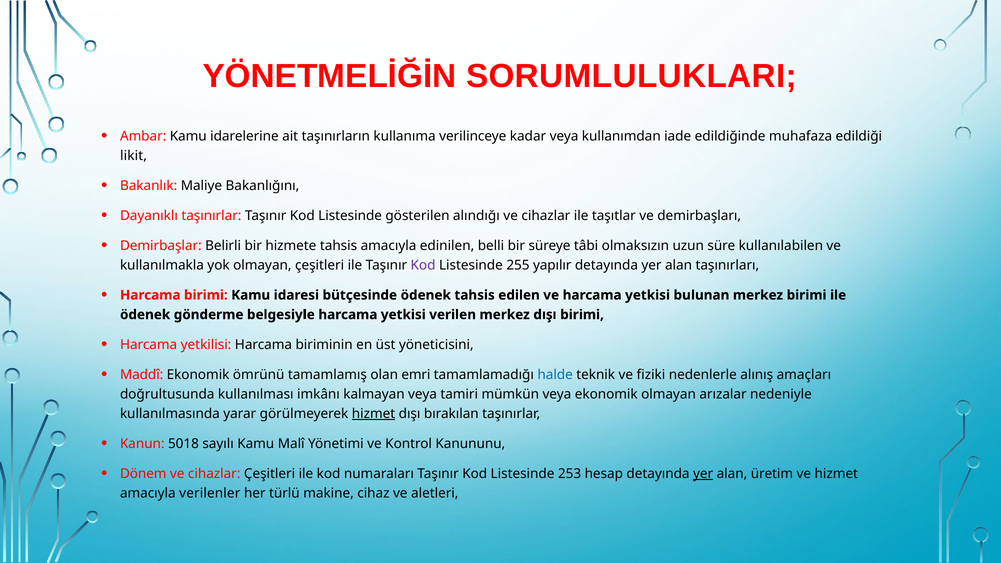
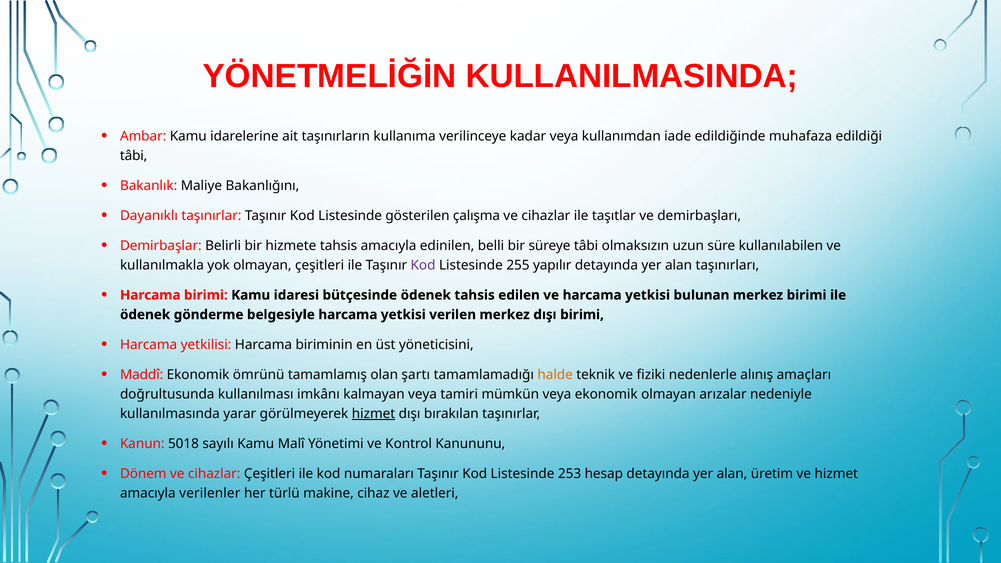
SORUMLULUKLARI: SORUMLULUKLARI -> KULLANILMASINDA (632, 76)
likit: likit -> tâbi (134, 156)
alındığı: alındığı -> çalışma (476, 216)
emri: emri -> şartı (416, 375)
halde colour: blue -> orange (555, 375)
yer underline: present -> none (703, 474)
